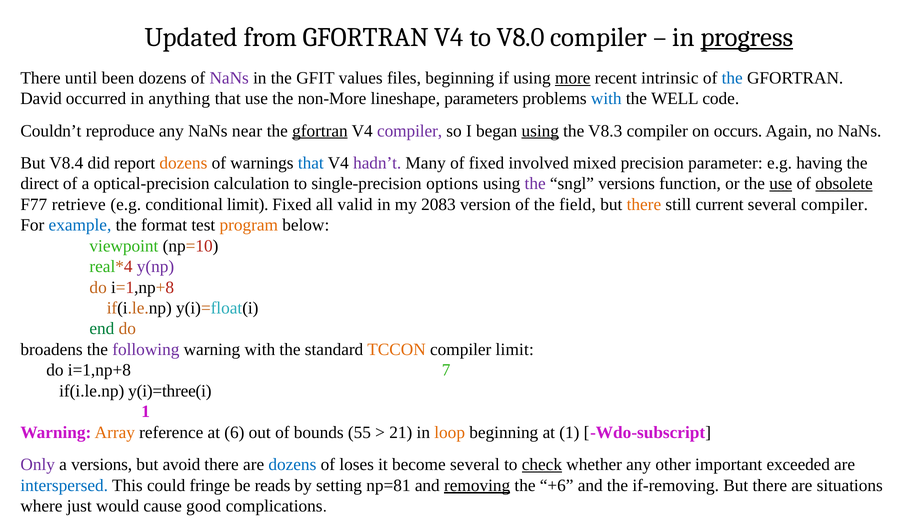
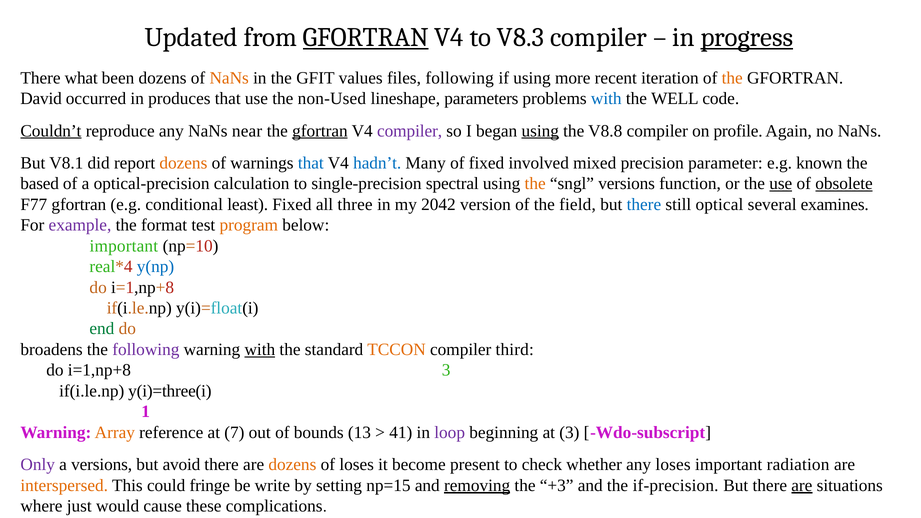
GFORTRAN underline: none -> present (366, 37)
V8.0: V8.0 -> V8.3 (520, 37)
until: until -> what (81, 78)
NaNs colour: purple -> orange (229, 78)
files beginning: beginning -> following (460, 78)
more underline: present -> none (573, 78)
intrinsic: intrinsic -> iteration (670, 78)
the colour: blue -> orange (732, 78)
anything: anything -> produces (179, 99)
non-More: non-More -> non-Used (332, 99)
Couldn’t underline: none -> present (51, 131)
V8.3: V8.3 -> V8.8 (605, 131)
occurs: occurs -> profile (738, 131)
V8.4: V8.4 -> V8.1 (66, 163)
hadn’t colour: purple -> blue (377, 163)
having: having -> known (819, 163)
direct: direct -> based (40, 184)
options: options -> spectral (452, 184)
the colour: purple -> orange (535, 184)
F77 retrieve: retrieve -> gfortran (79, 204)
conditional limit: limit -> least (248, 204)
valid: valid -> three (355, 204)
2083: 2083 -> 2042 (438, 204)
there colour: orange -> blue (644, 204)
current: current -> optical (719, 204)
several compiler: compiler -> examines (835, 204)
example colour: blue -> purple (80, 225)
viewpoint: viewpoint -> important (124, 246)
y(np colour: purple -> blue (156, 267)
with underline: none -> present (260, 350)
compiler limit: limit -> third (515, 350)
i=1,np+8 7: 7 -> 3 (446, 370)
6: 6 -> 7 (234, 432)
55: 55 -> 13 (359, 432)
21: 21 -> 41 (401, 432)
loop colour: orange -> purple (450, 432)
at 1: 1 -> 3 (569, 432)
dozens colour: blue -> orange (292, 465)
become several: several -> present (475, 465)
check underline: present -> none (542, 465)
any other: other -> loses (673, 465)
exceeded: exceeded -> radiation (798, 465)
interspersed colour: blue -> orange (64, 485)
reads: reads -> write (272, 485)
np=81: np=81 -> np=15 (388, 485)
+6: +6 -> +3 (557, 485)
if-removing: if-removing -> if-precision (676, 485)
are underline: none -> present (802, 485)
good: good -> these (204, 506)
